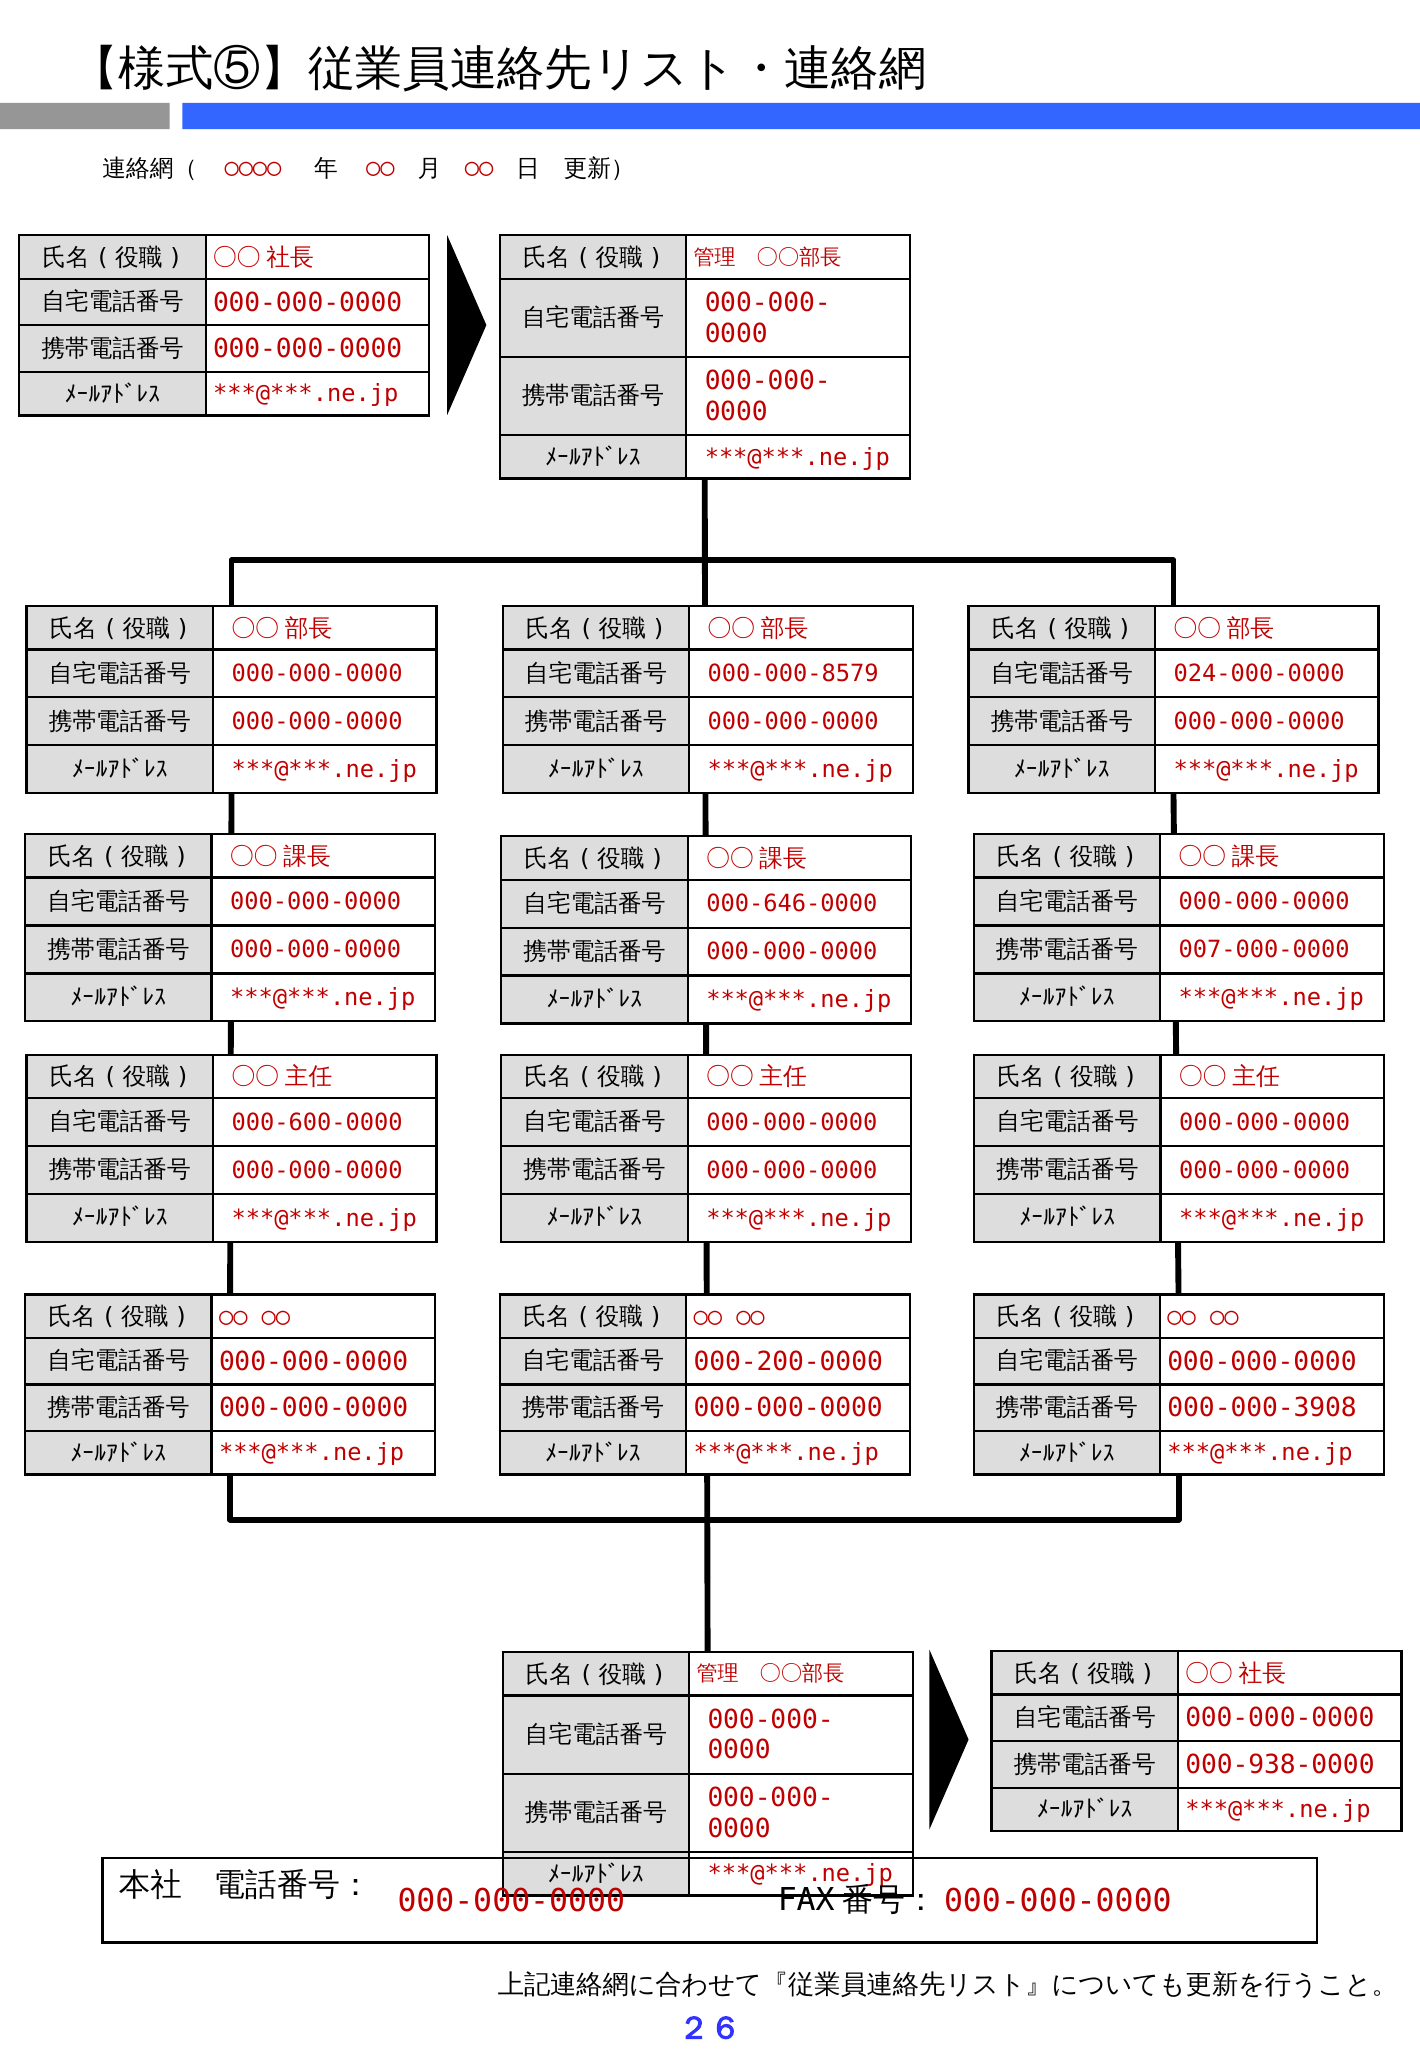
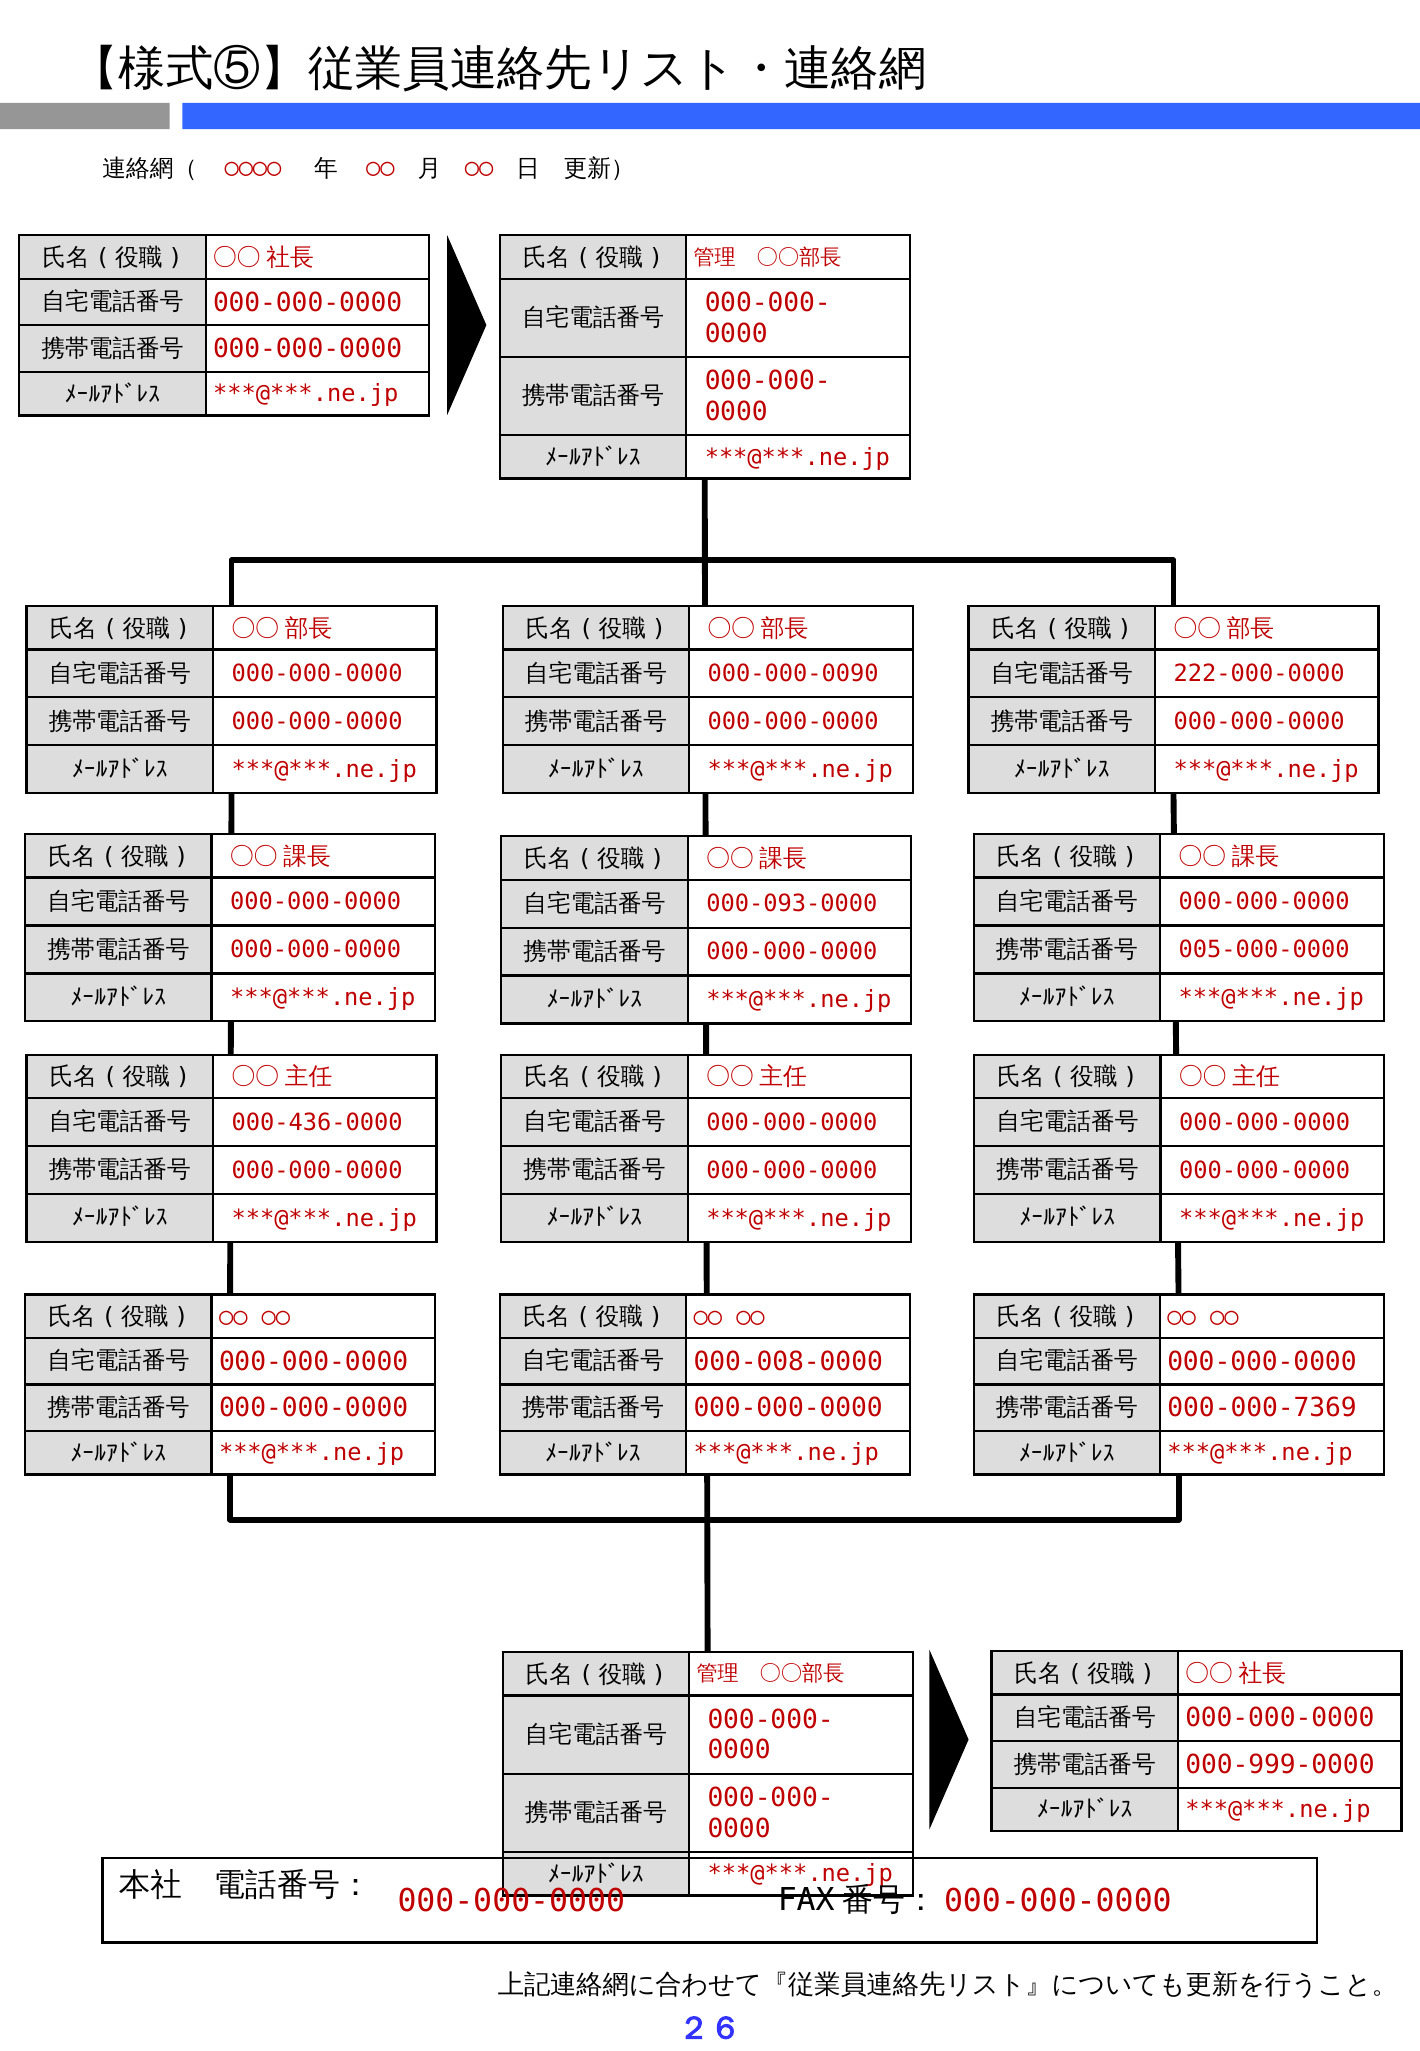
000-000-8579: 000-000-8579 -> 000-000-0090 (793, 674)
024-000-0000: 024-000-0000 -> 222-000-0000 (1259, 674)
000-646-0000: 000-646-0000 -> 000-093-0000 (792, 904)
007-000-0000: 007-000-0000 -> 005-000-0000 (1264, 950)
000-600-0000: 000-600-0000 -> 000-436-0000 (317, 1123)
000-200-0000: 000-200-0000 -> 000-008-0000 (788, 1362)
000-000-3908: 000-000-3908 -> 000-000-7369 (1262, 1408)
000-938-0000: 000-938-0000 -> 000-999-0000 (1280, 1765)
